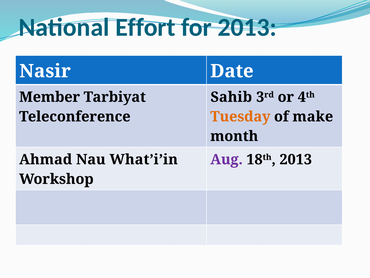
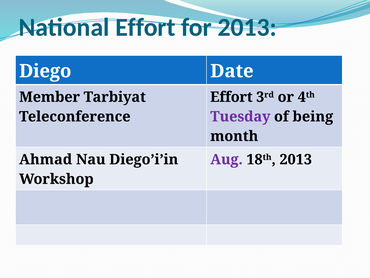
Nasir: Nasir -> Diego (45, 71)
Sahib: Sahib -> Effort (231, 97)
Tuesday colour: orange -> purple (240, 116)
make: make -> being (313, 116)
What’i’in: What’i’in -> Diego’i’in (144, 159)
